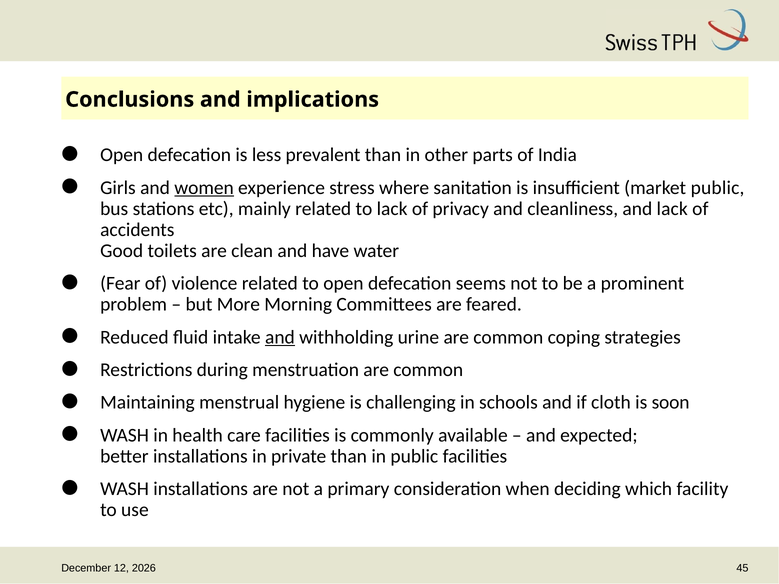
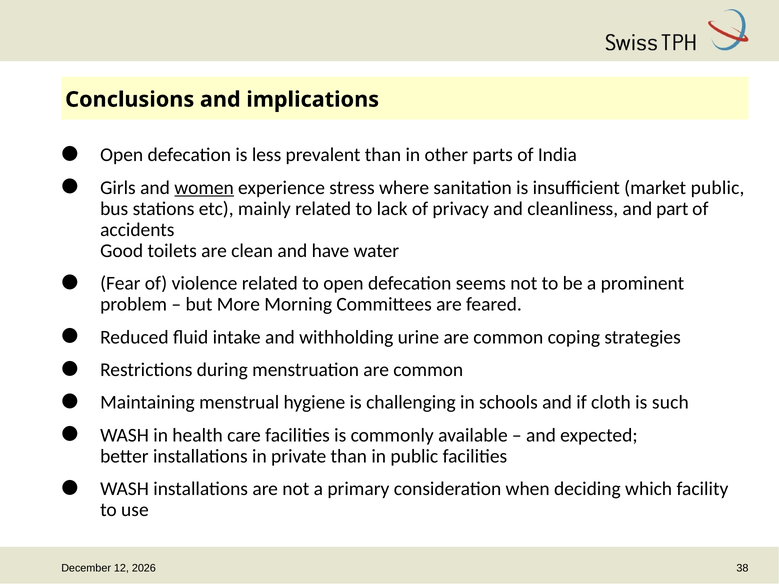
and lack: lack -> part (672, 209)
and underline: present -> none (280, 337)
soon: soon -> such (670, 403)
45: 45 -> 38 (743, 568)
